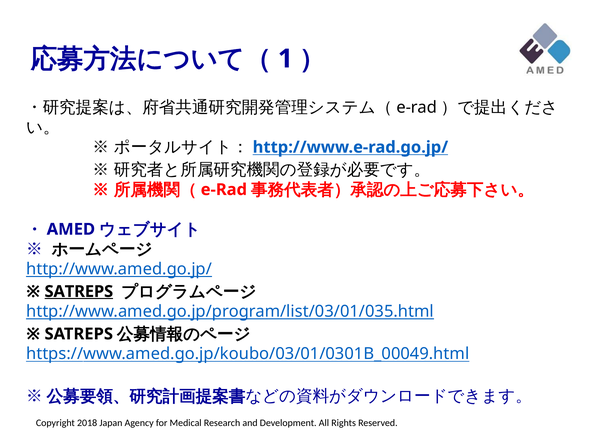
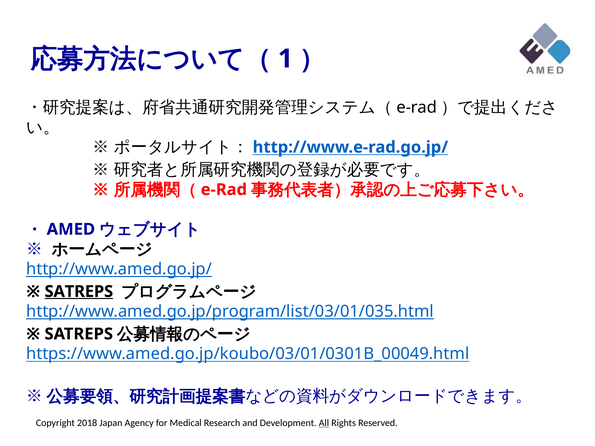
All underline: none -> present (324, 423)
